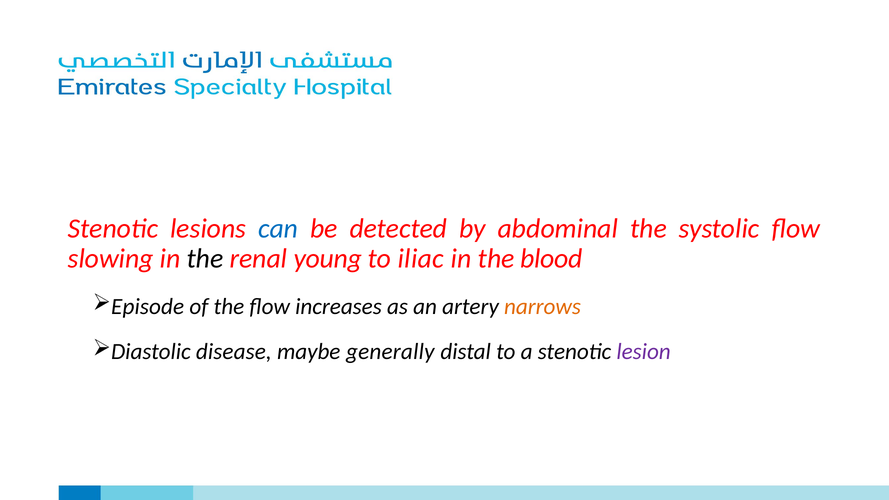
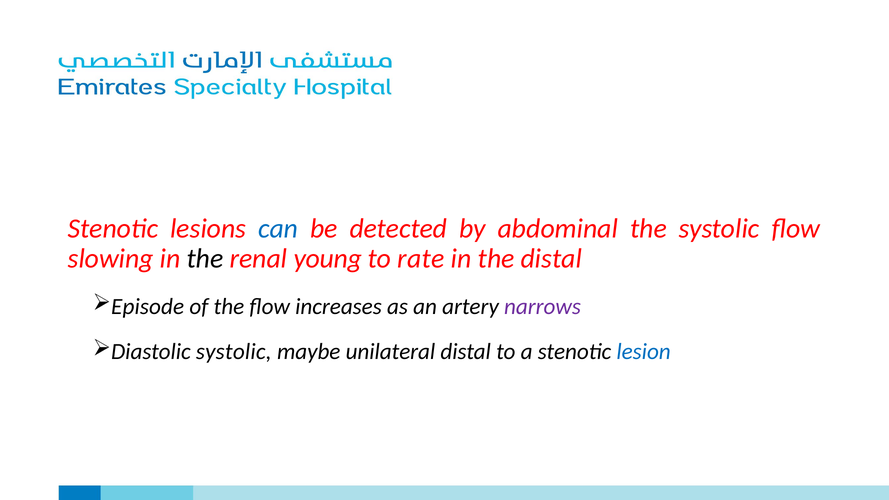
iliac: iliac -> rate (421, 259)
the blood: blood -> distal (551, 259)
narrows colour: orange -> purple (543, 307)
Diastolic disease: disease -> systolic (234, 352)
generally: generally -> unilateral (390, 352)
lesion colour: purple -> blue (644, 352)
